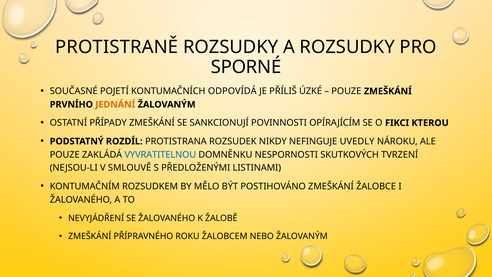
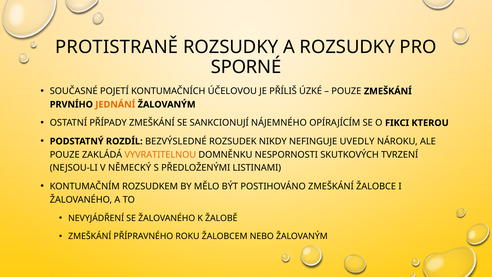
ODPOVÍDÁ: ODPOVÍDÁ -> ÚČELOVOU (232, 91)
POVINNOSTI: POVINNOSTI -> NÁJEMNÉHO (279, 123)
PROTISTRANA: PROTISTRANA -> BEZVÝSLEDNÉ (176, 141)
VYVRATITELNOU colour: blue -> orange (160, 155)
SMLOUVĚ: SMLOUVĚ -> NĚMECKÝ (130, 168)
